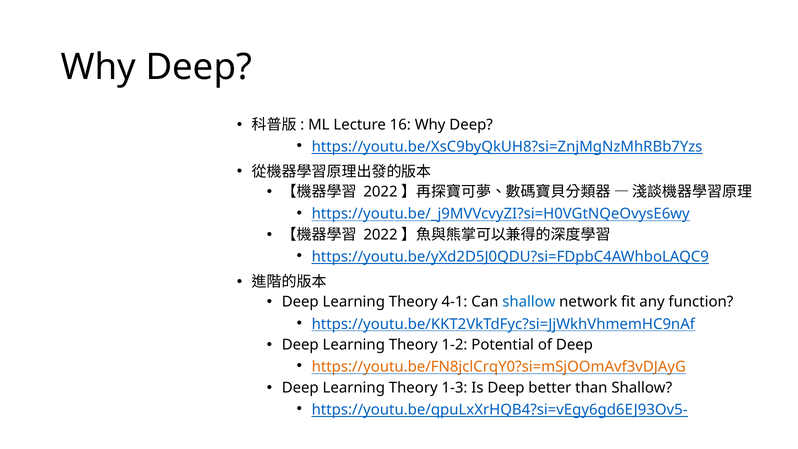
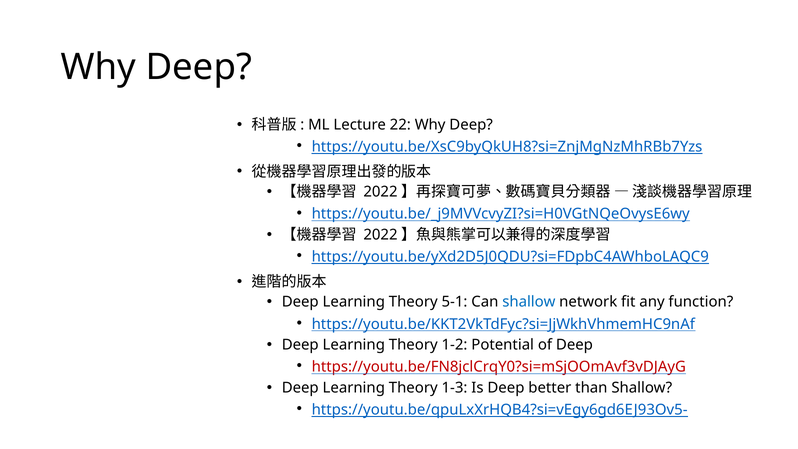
16: 16 -> 22 (400, 125)
4-1: 4-1 -> 5-1 (455, 302)
https://youtu.be/FN8jclCrqY0?si=mSjOOmAvf3vDJAyG colour: orange -> red (499, 367)
